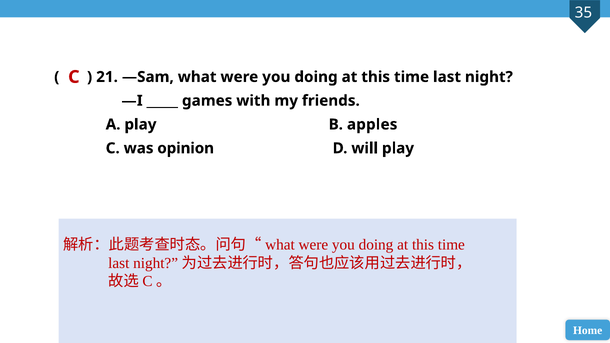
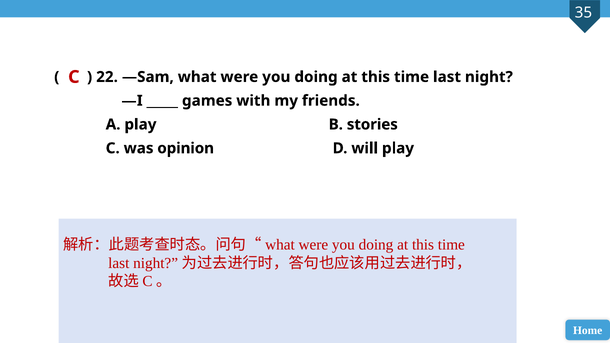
21: 21 -> 22 (107, 77)
apples: apples -> stories (372, 125)
